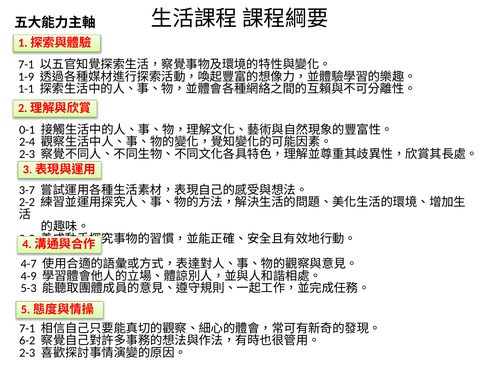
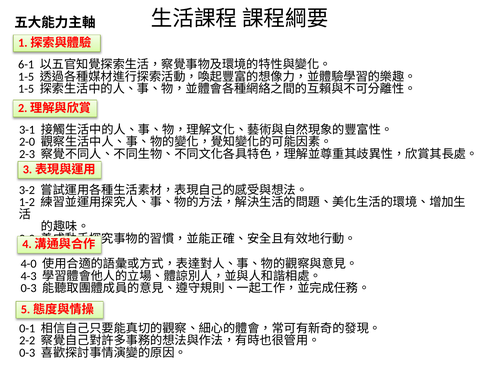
7-1: 7-1 -> 6-1 (26, 64)
1-9: 1-9 -> 1-5 (26, 77)
1-1: 1-1 -> 1-5 (26, 89)
0-1: 0-1 -> 3-1 (27, 130)
2-4: 2-4 -> 2-0 (27, 142)
3-7: 3-7 -> 3-2 (27, 190)
2-2: 2-2 -> 1-2 (27, 202)
4-7: 4-7 -> 4-0 (29, 263)
4-9: 4-9 -> 4-3 (29, 276)
5-3: 5-3 -> 0-3 (29, 288)
7-1: 7-1 -> 0-1 (27, 328)
6-2: 6-2 -> 2-2 (27, 340)
2-3: 2-3 -> 0-3 (27, 352)
